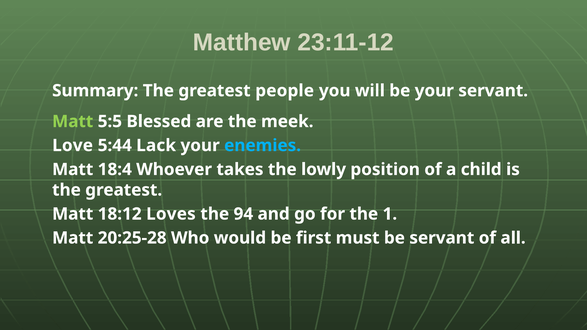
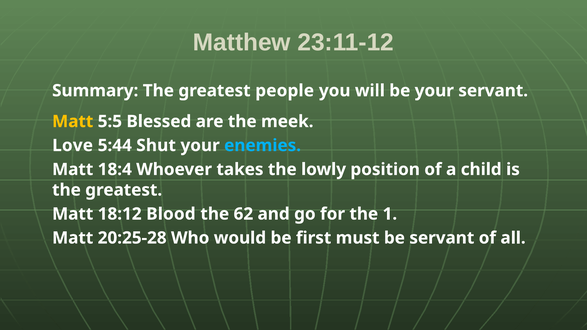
Matt colour: light green -> yellow (73, 122)
Lack: Lack -> Shut (156, 146)
Loves: Loves -> Blood (171, 214)
94: 94 -> 62 (243, 214)
